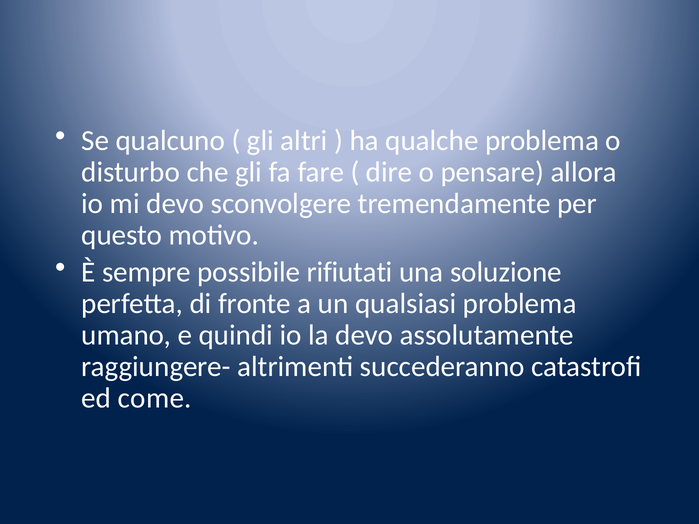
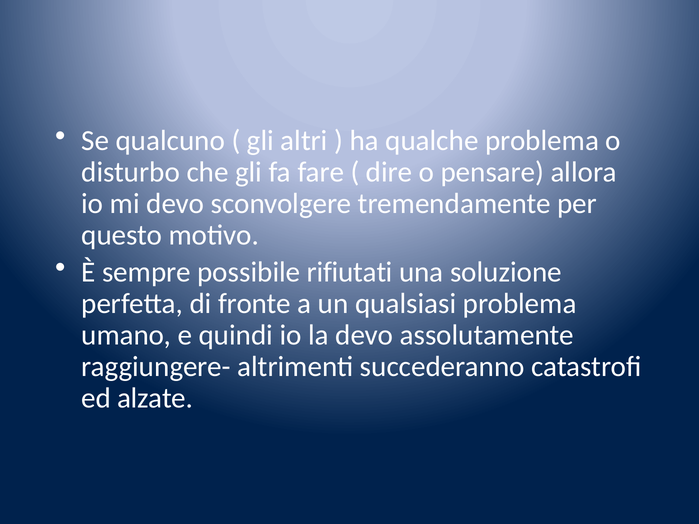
come: come -> alzate (155, 398)
